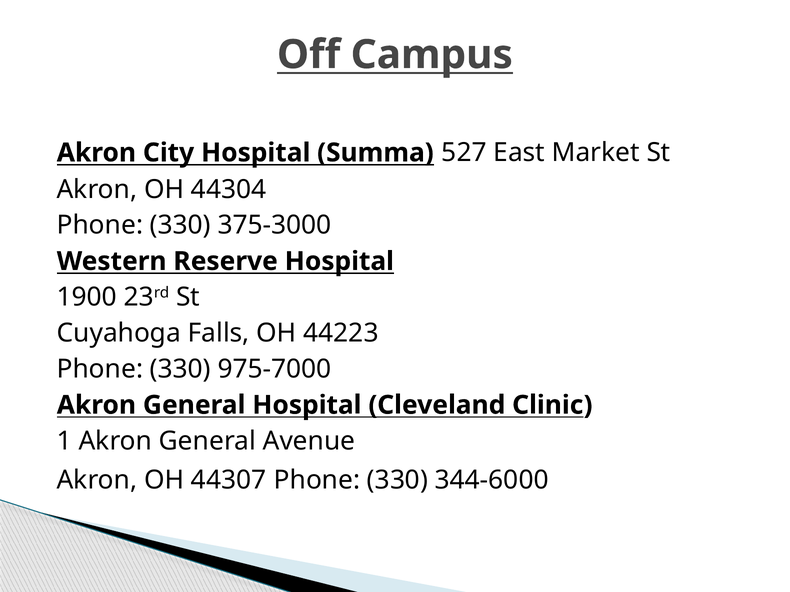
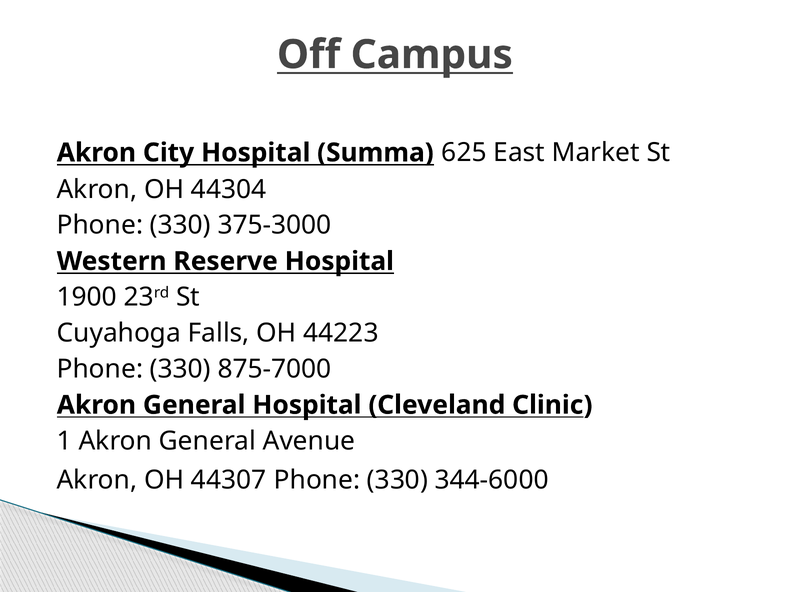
527: 527 -> 625 (464, 153)
975-7000: 975-7000 -> 875-7000 (275, 369)
